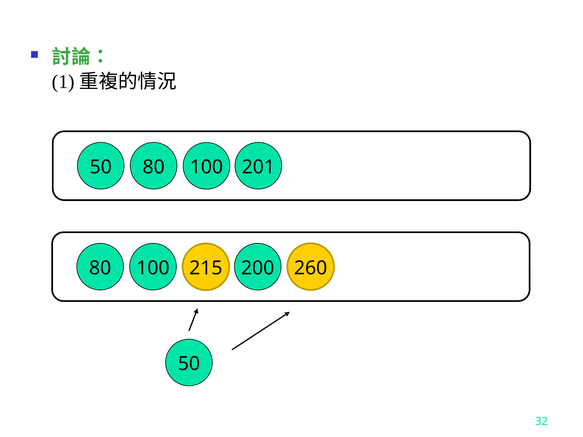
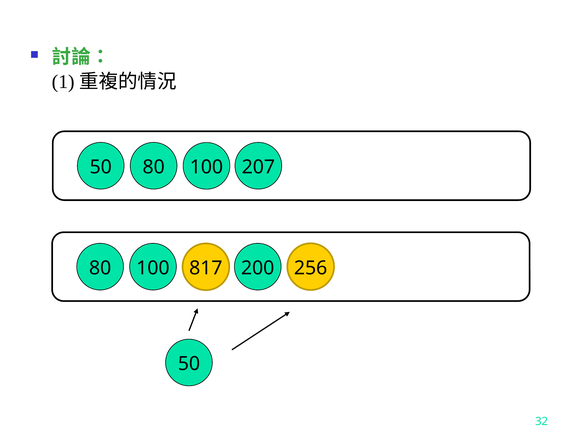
201: 201 -> 207 (258, 167)
215: 215 -> 817 (206, 268)
260: 260 -> 256 (311, 268)
